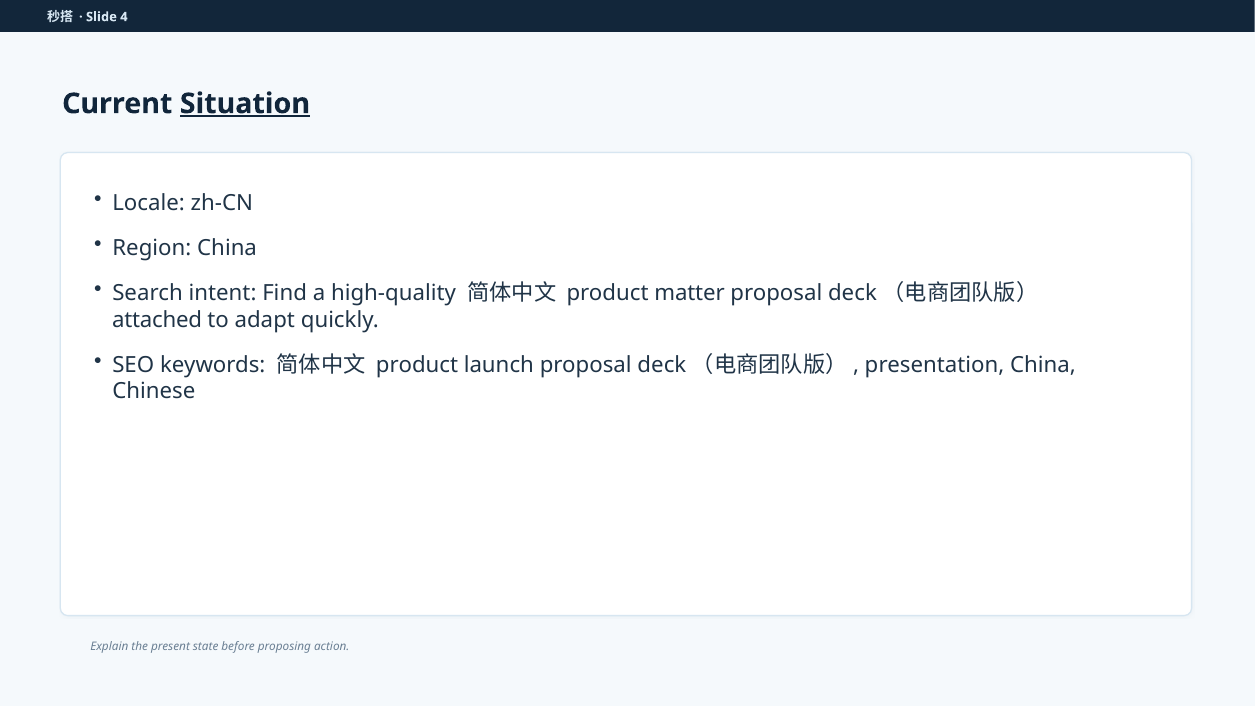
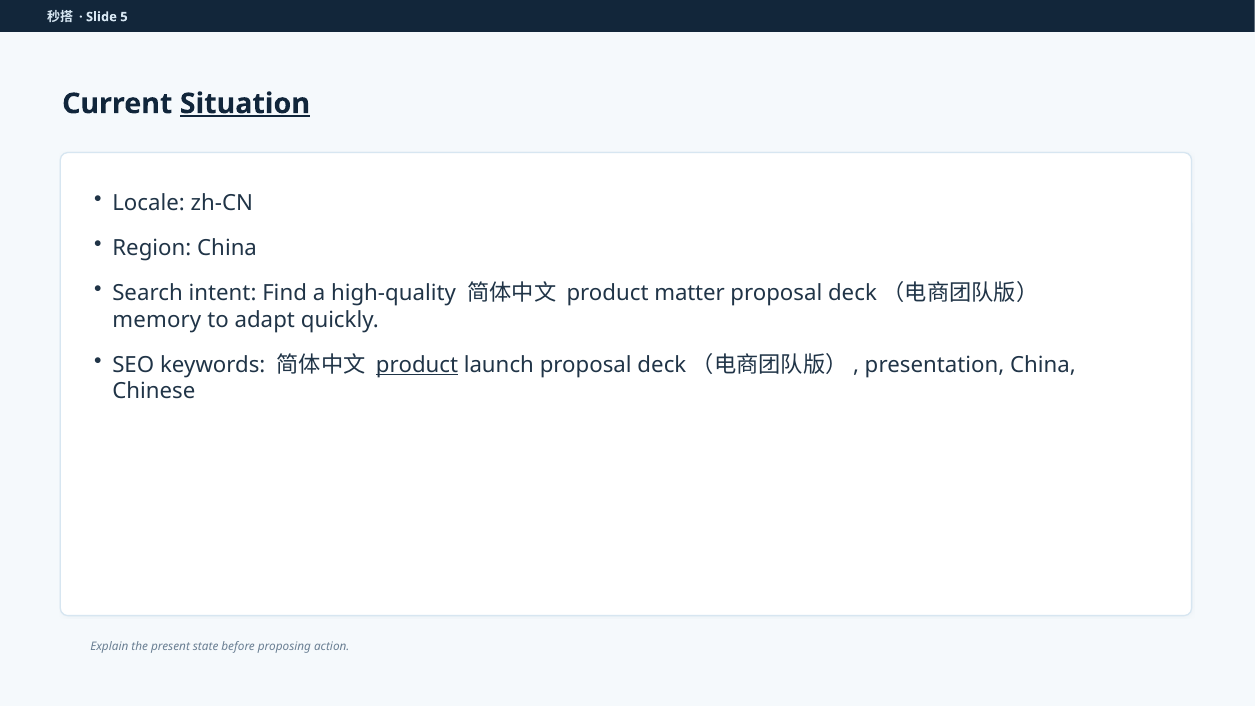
4: 4 -> 5 (124, 17)
attached: attached -> memory (157, 320)
product underline: none -> present (417, 365)
